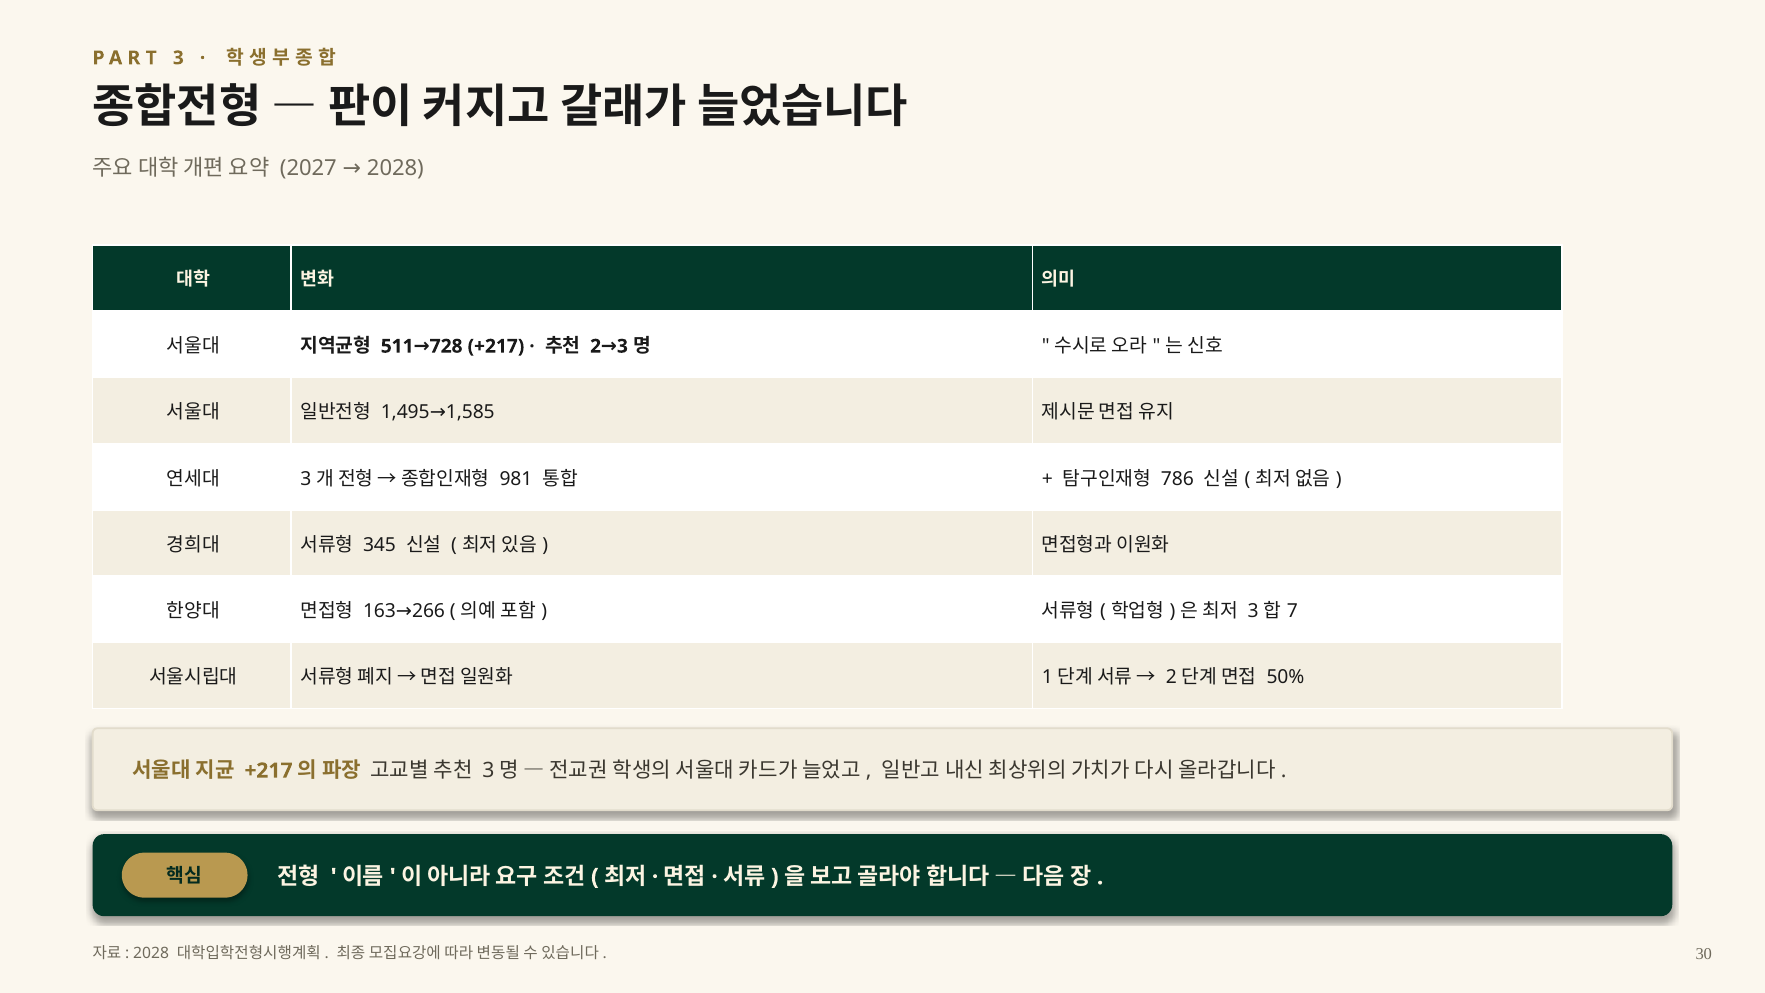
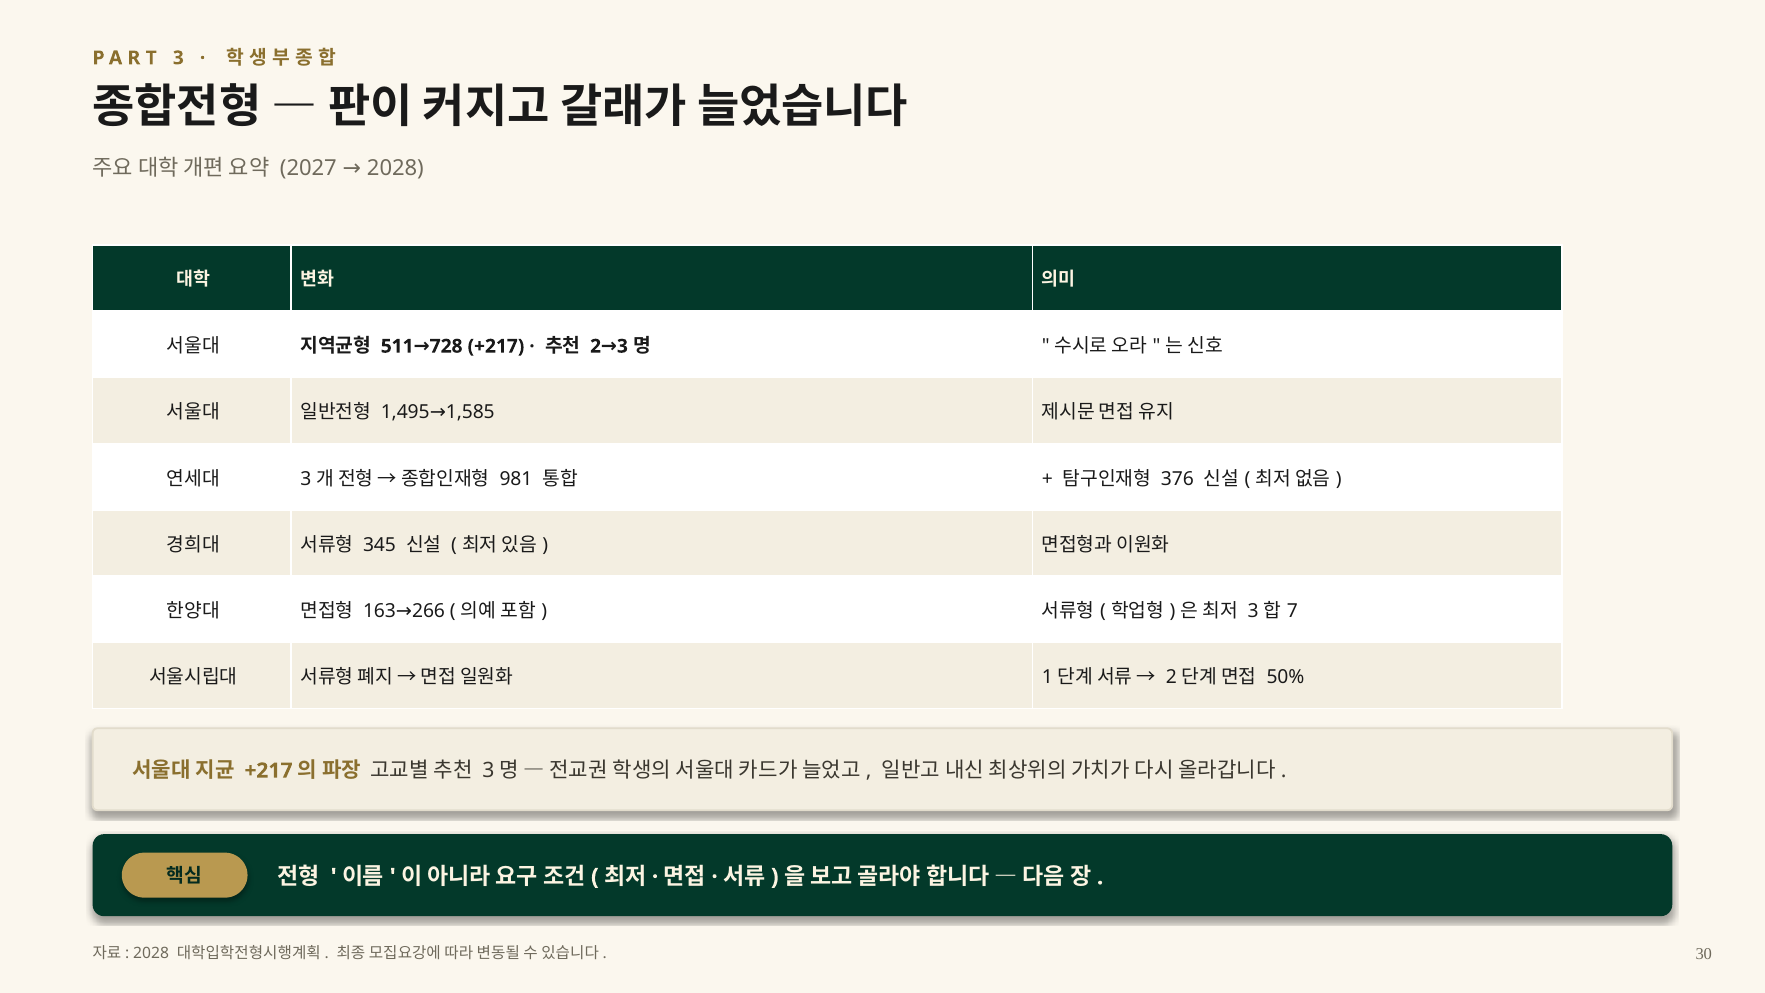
786: 786 -> 376 (1177, 479)
